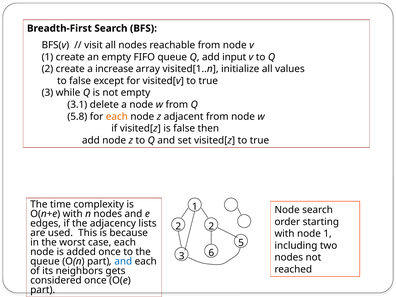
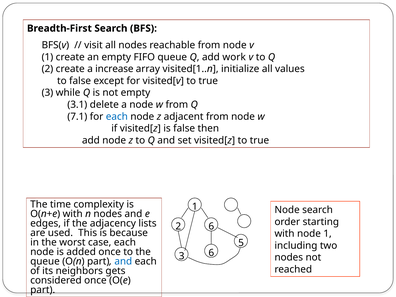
input: input -> work (234, 57)
5.8: 5.8 -> 7.1 (77, 116)
each colour: orange -> blue (117, 116)
2 2: 2 -> 6 (211, 226)
